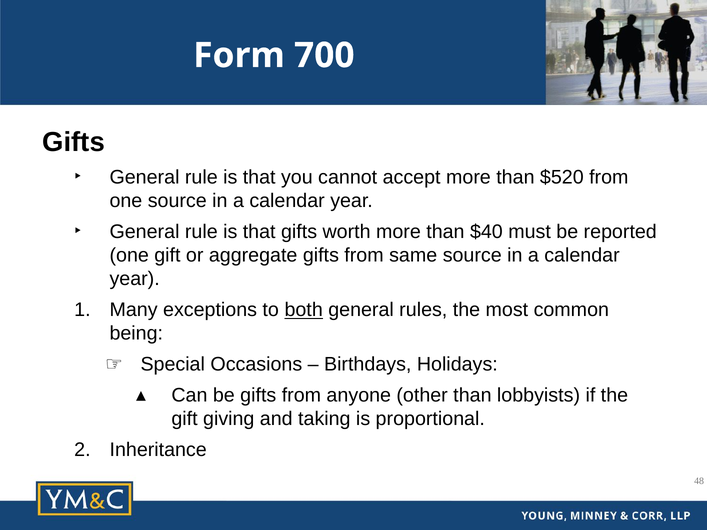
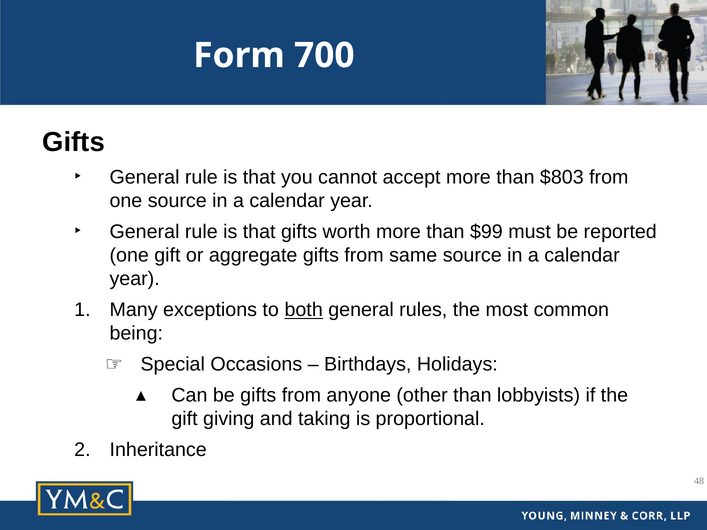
$520: $520 -> $803 (562, 177)
$40: $40 -> $99 (486, 232)
